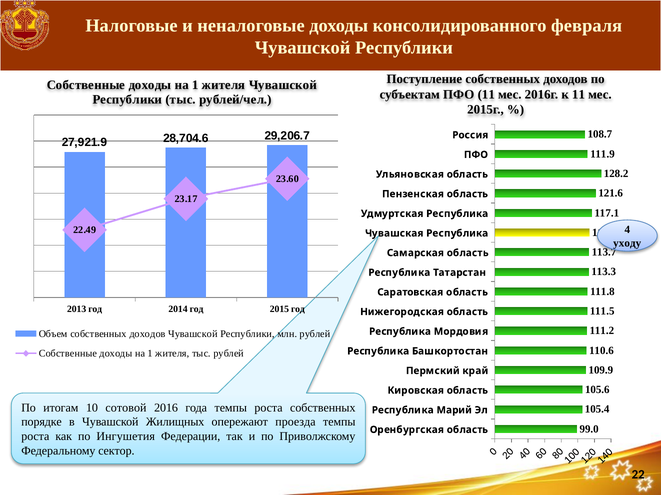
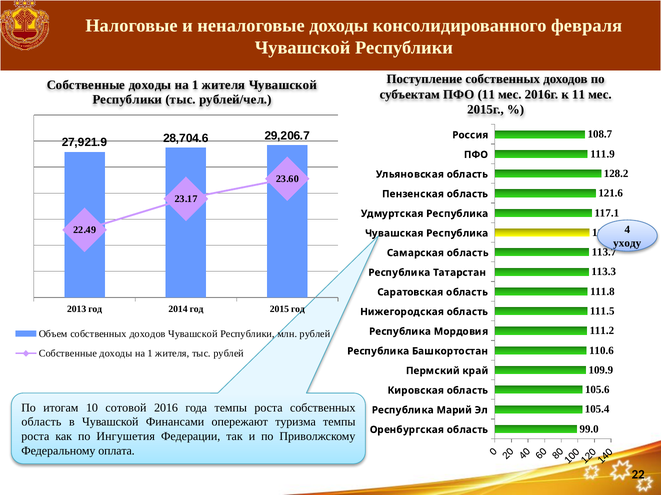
порядке: порядке -> область (41, 423)
Жилищных: Жилищных -> Финансами (175, 423)
проезда: проезда -> туризма (296, 423)
сектор: сектор -> оплата (116, 451)
